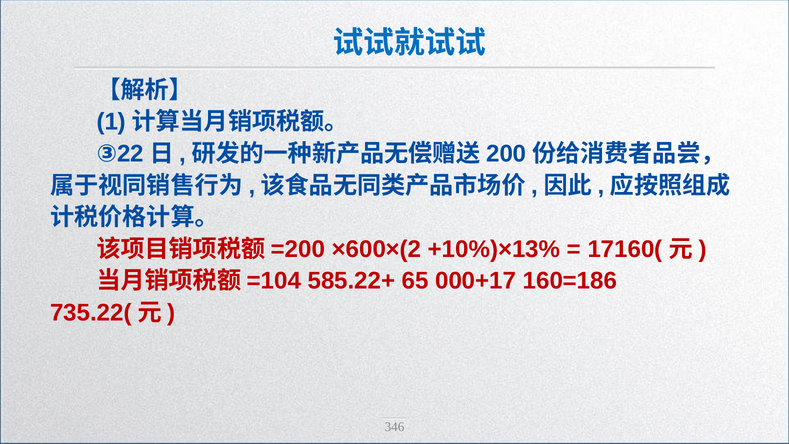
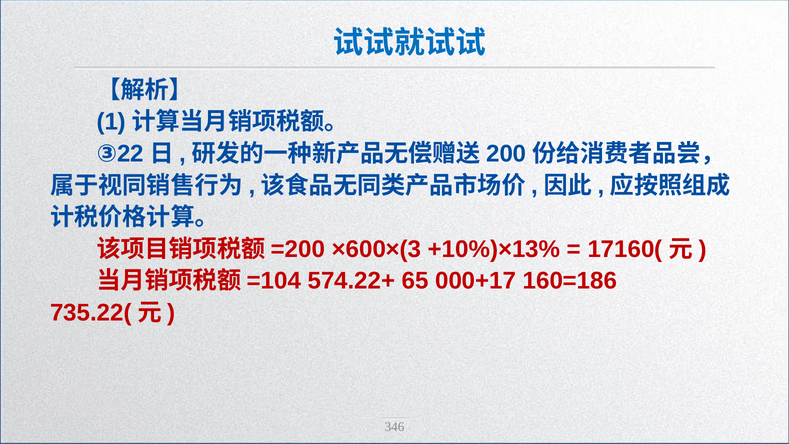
×600×(2: ×600×(2 -> ×600×(3 (377, 249)
585.22+: 585.22+ -> 574.22+ (351, 281)
